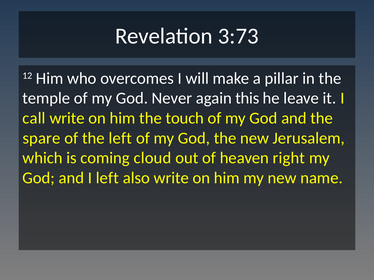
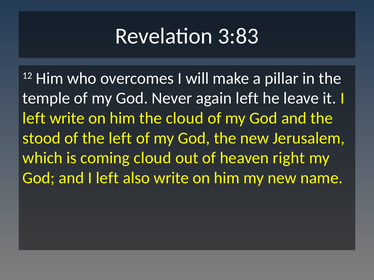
3:73: 3:73 -> 3:83 (238, 36)
again this: this -> left (247, 98)
call: call -> left (34, 118)
the touch: touch -> cloud (185, 118)
spare: spare -> stood (42, 138)
